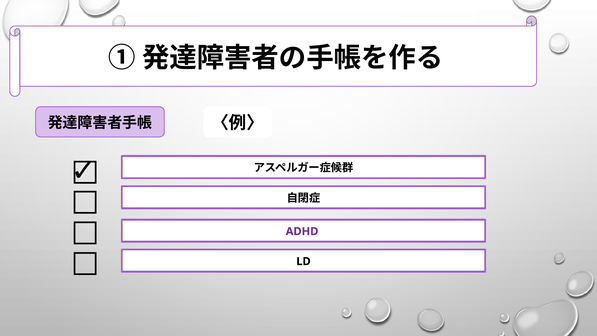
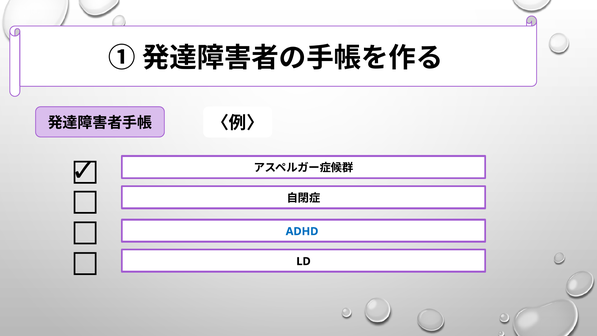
ADHD colour: purple -> blue (302, 231)
